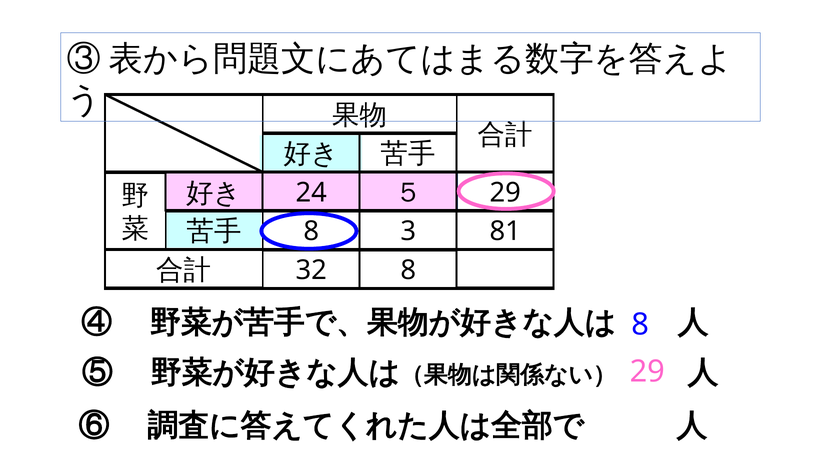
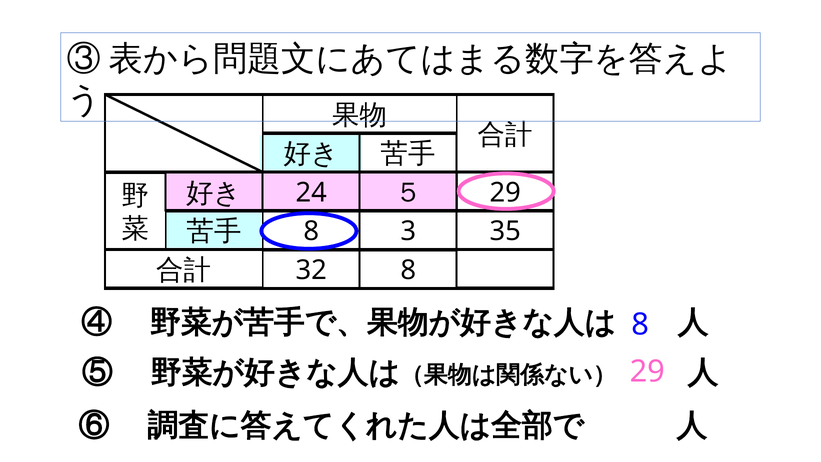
81: 81 -> 35 (505, 231)
